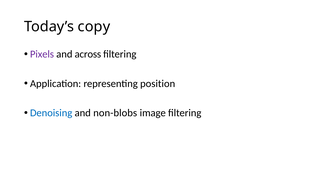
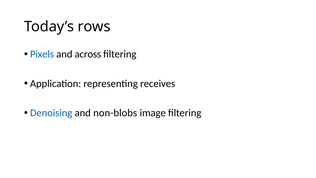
copy: copy -> rows (94, 27)
Pixels colour: purple -> blue (42, 54)
position: position -> receives (158, 83)
